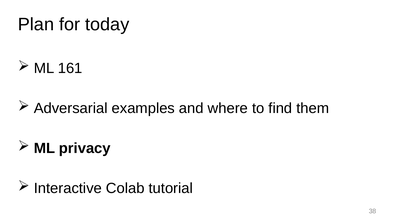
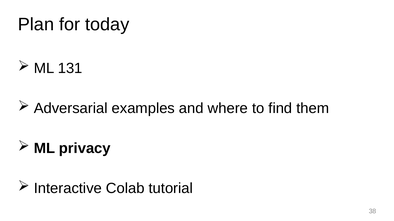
161: 161 -> 131 (70, 68)
